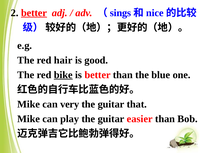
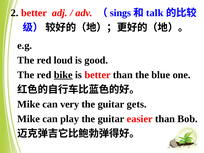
better underline: present -> none (34, 13)
nice: nice -> talk (155, 13)
hair: hair -> loud (63, 60)
that: that -> gets (137, 104)
